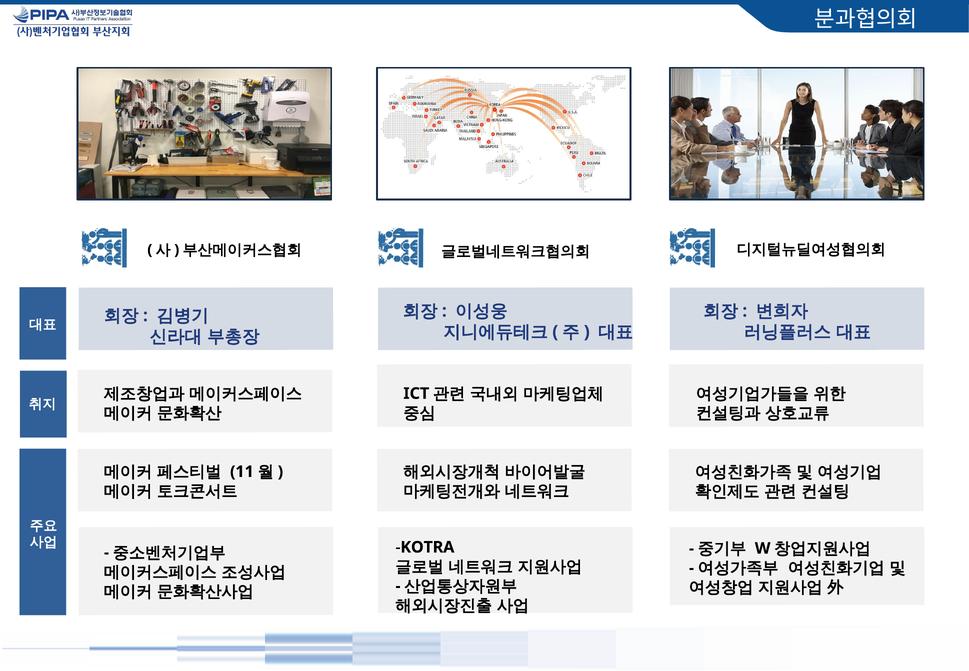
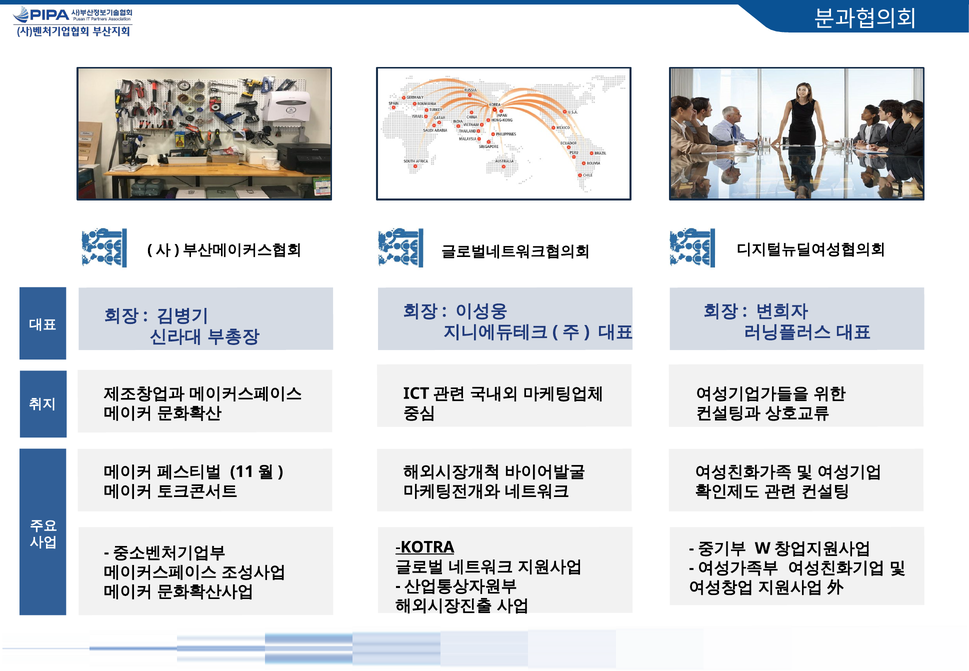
KOTRA underline: none -> present (425, 547)
